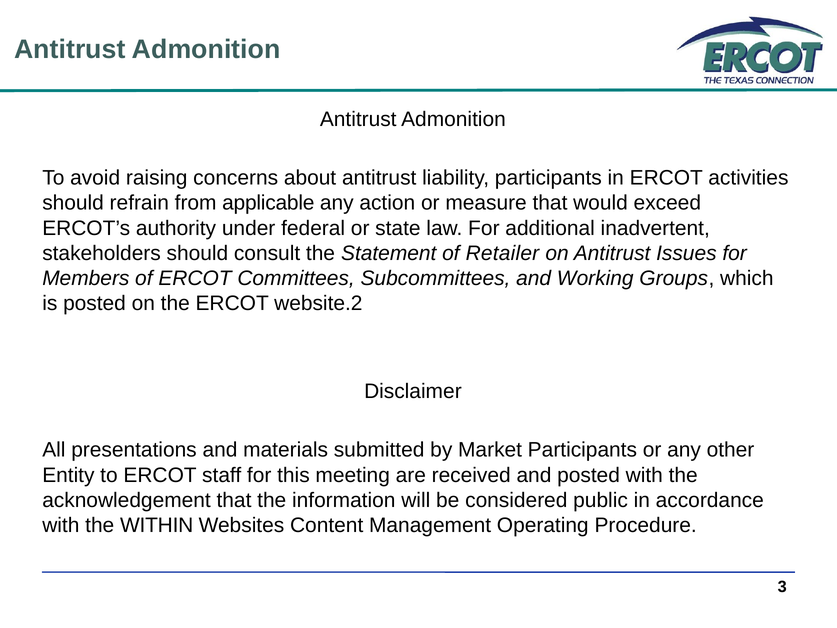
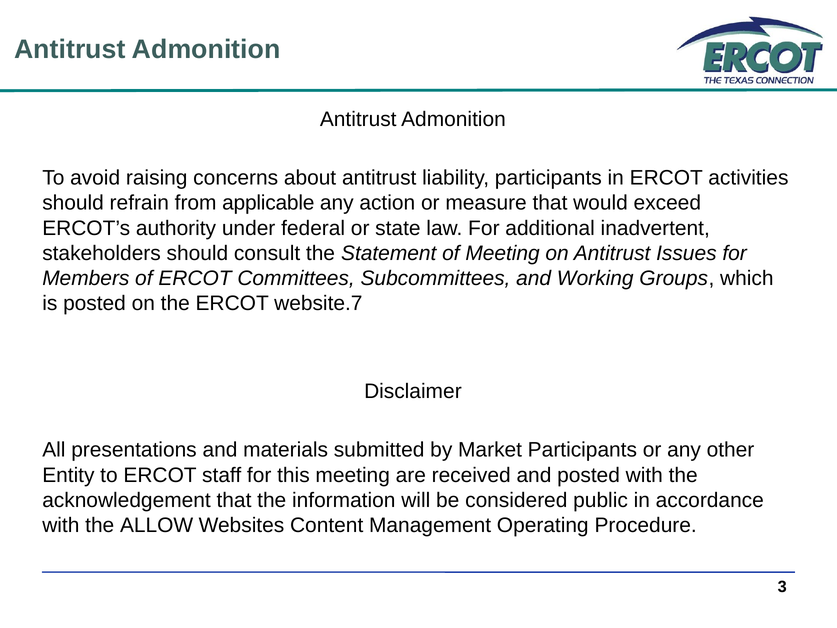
of Retailer: Retailer -> Meeting (503, 253)
website.2: website.2 -> website.7 (318, 303)
WITHIN: WITHIN -> ALLOW (157, 525)
